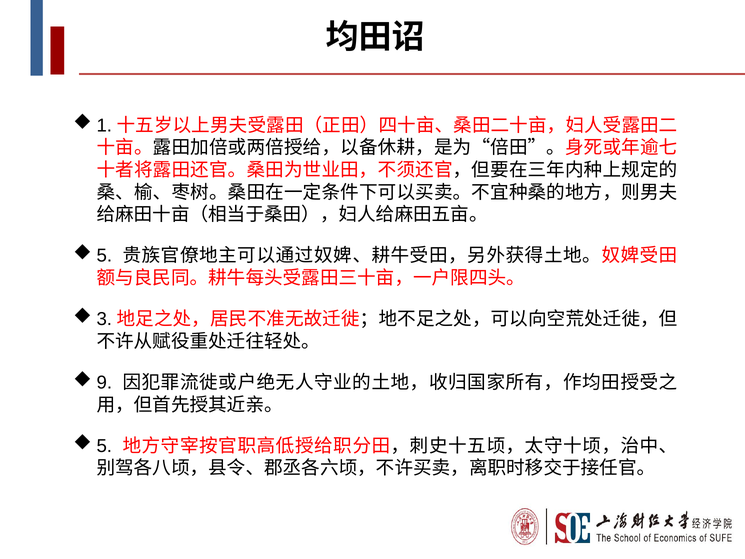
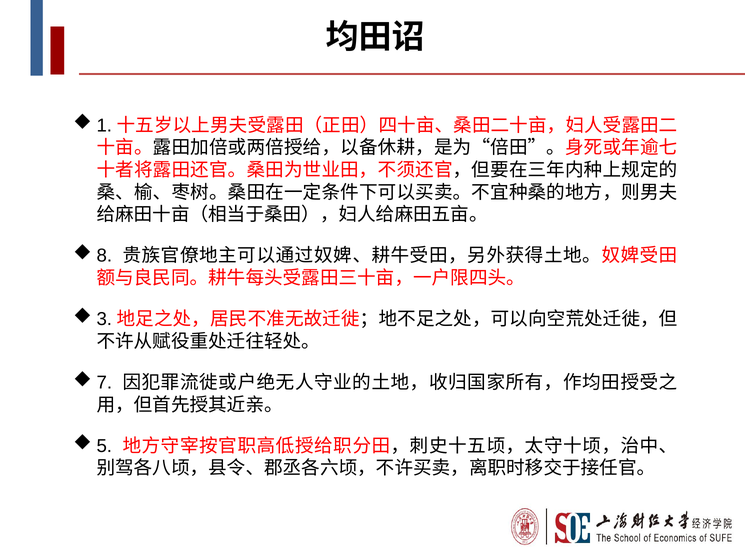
5: 5 -> 8 (104, 256)
9: 9 -> 7 (104, 382)
